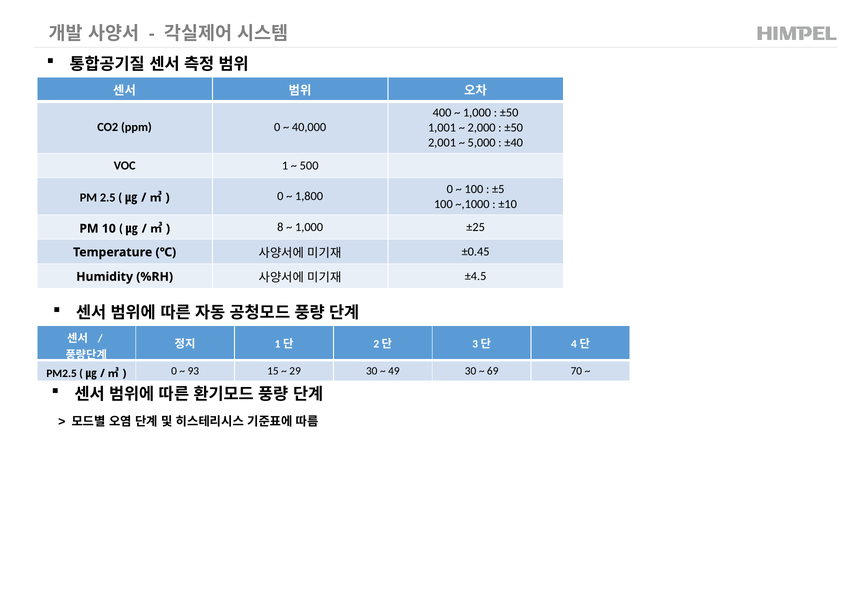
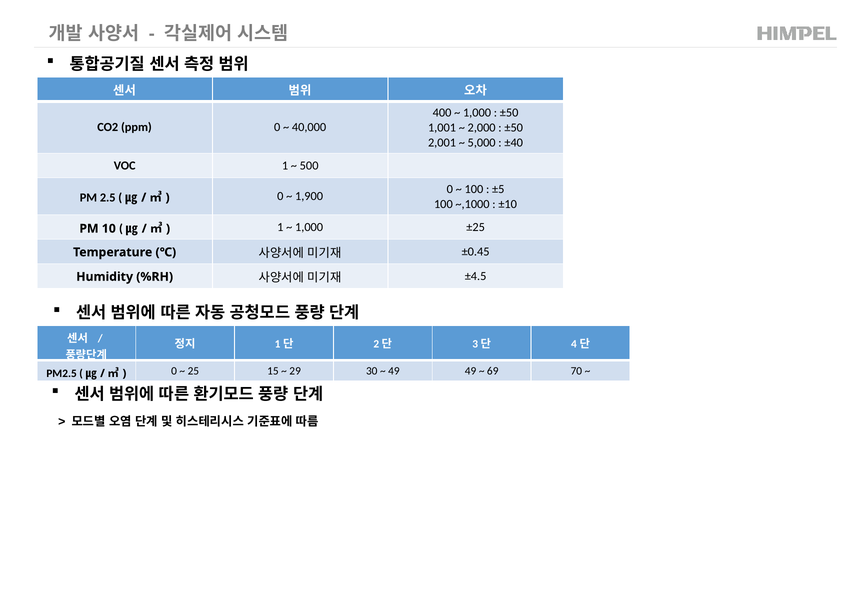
1,800: 1,800 -> 1,900 (309, 196)
8: 8 -> 1 (280, 227)
93: 93 -> 25 (193, 371)
49 30: 30 -> 49 (471, 371)
